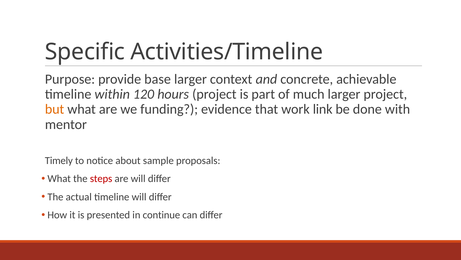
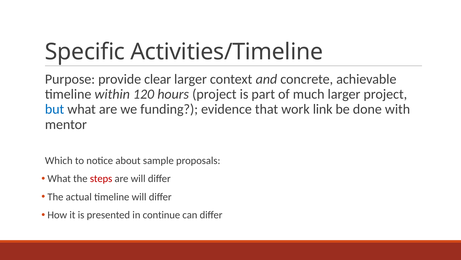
base: base -> clear (158, 79)
but colour: orange -> blue (55, 109)
Timely: Timely -> Which (59, 160)
